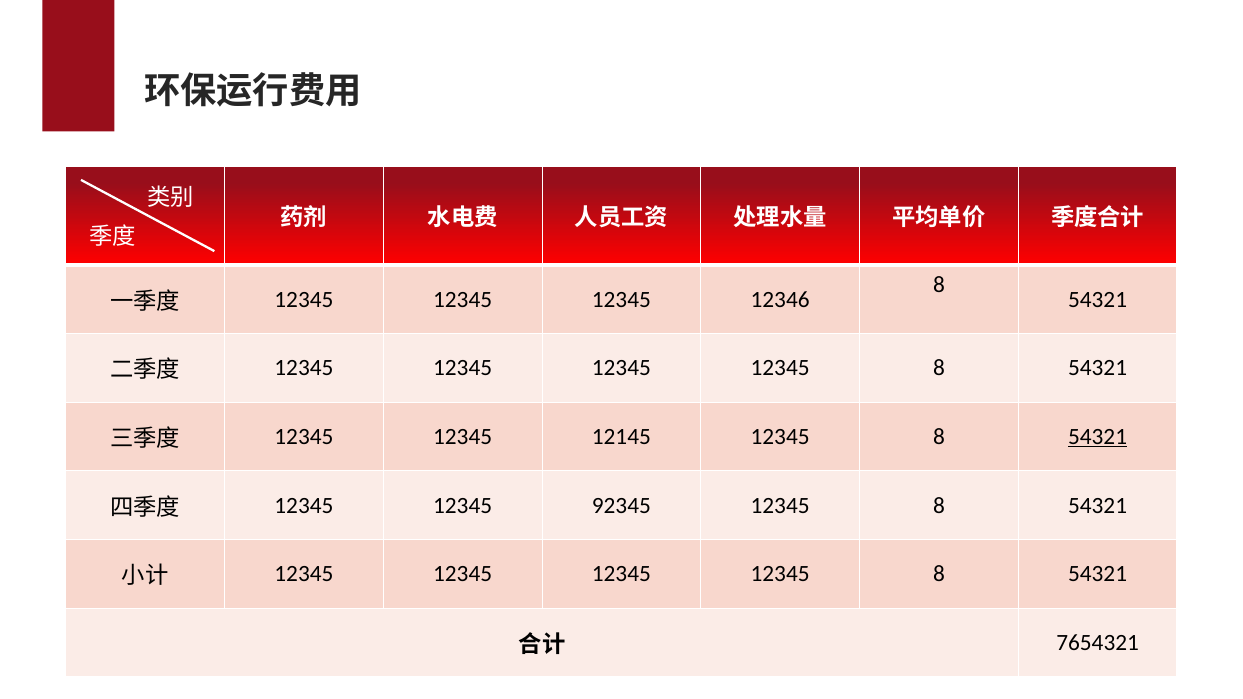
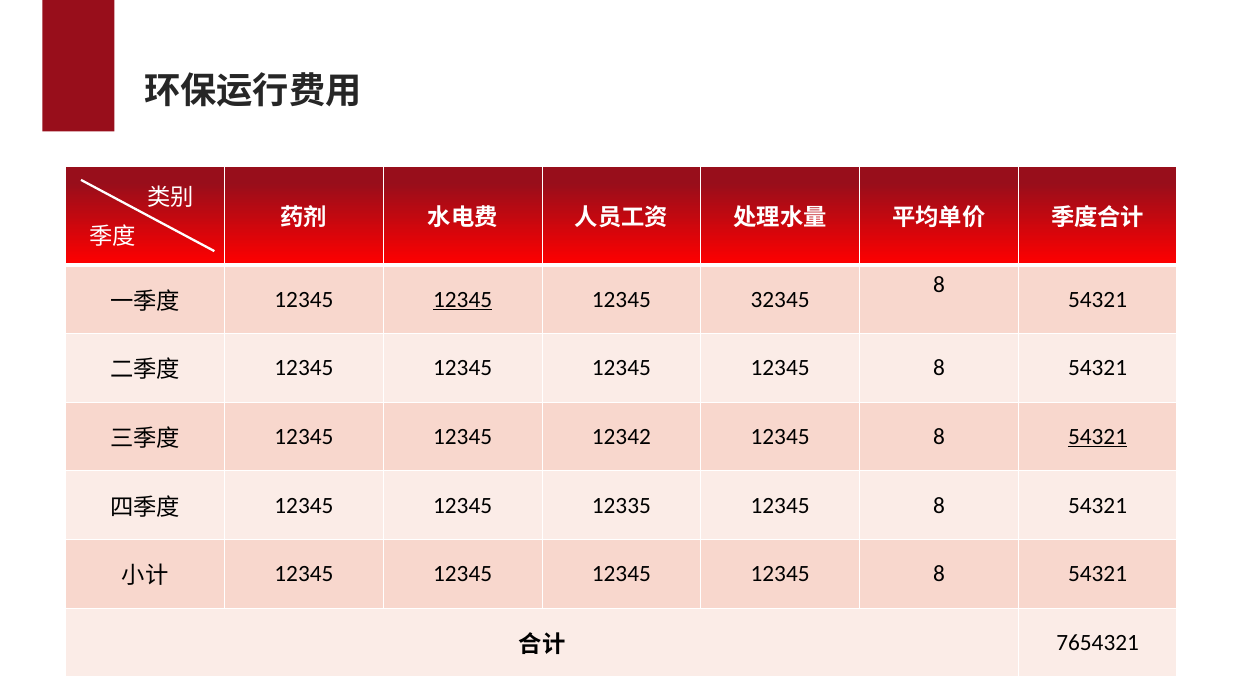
12345 underline: none -> present (463, 300)
12346: 12346 -> 32345 (780, 300)
12145: 12145 -> 12342 (621, 437)
92345: 92345 -> 12335 (621, 506)
